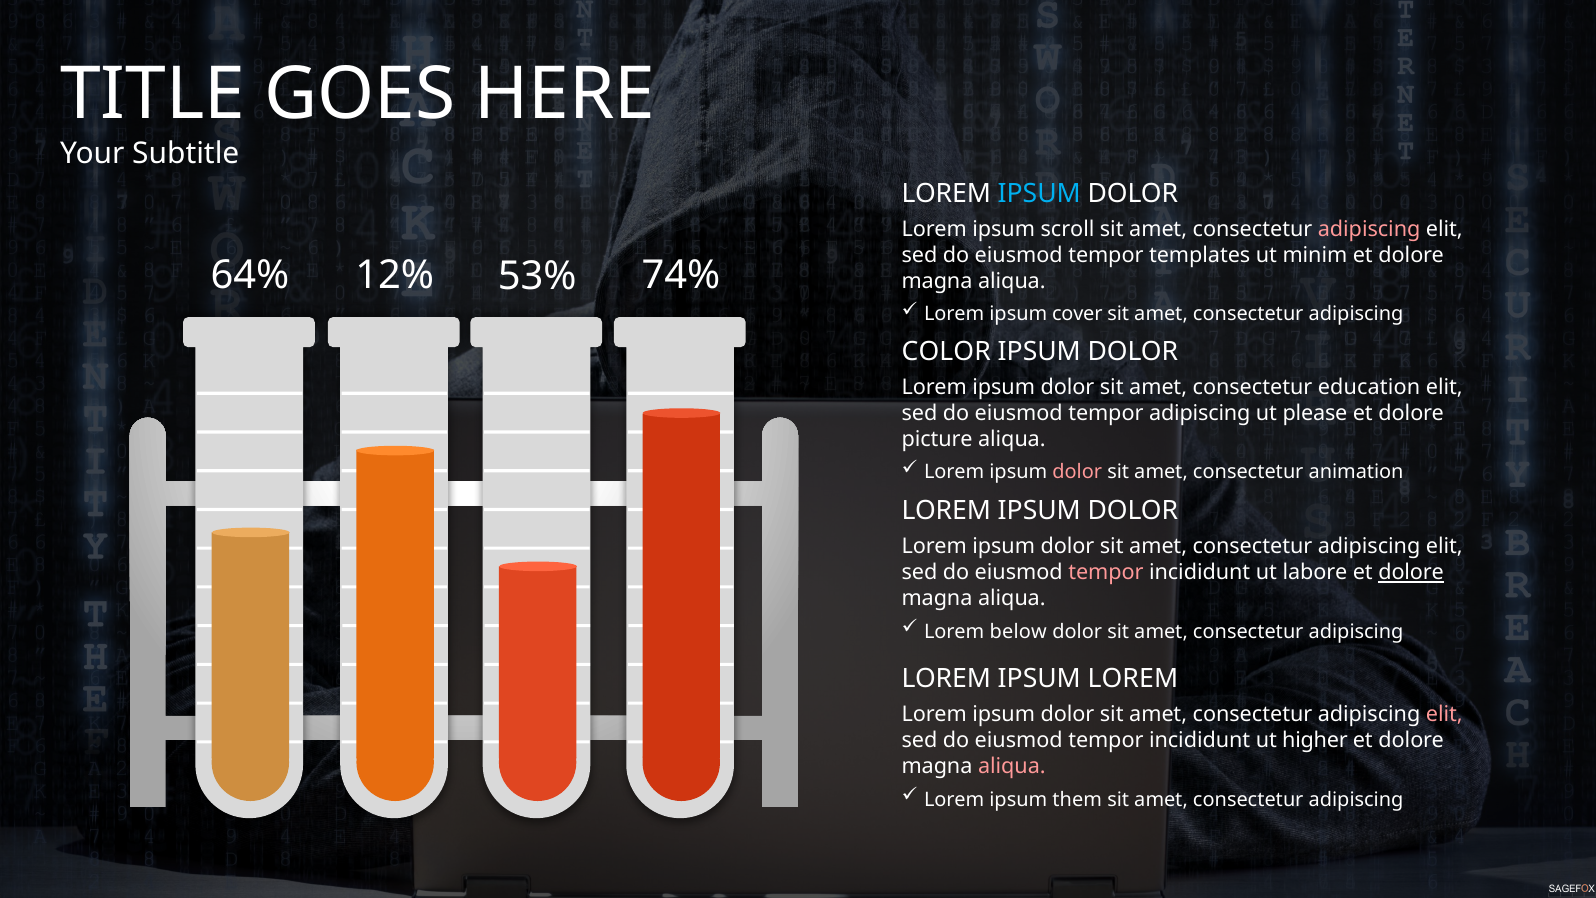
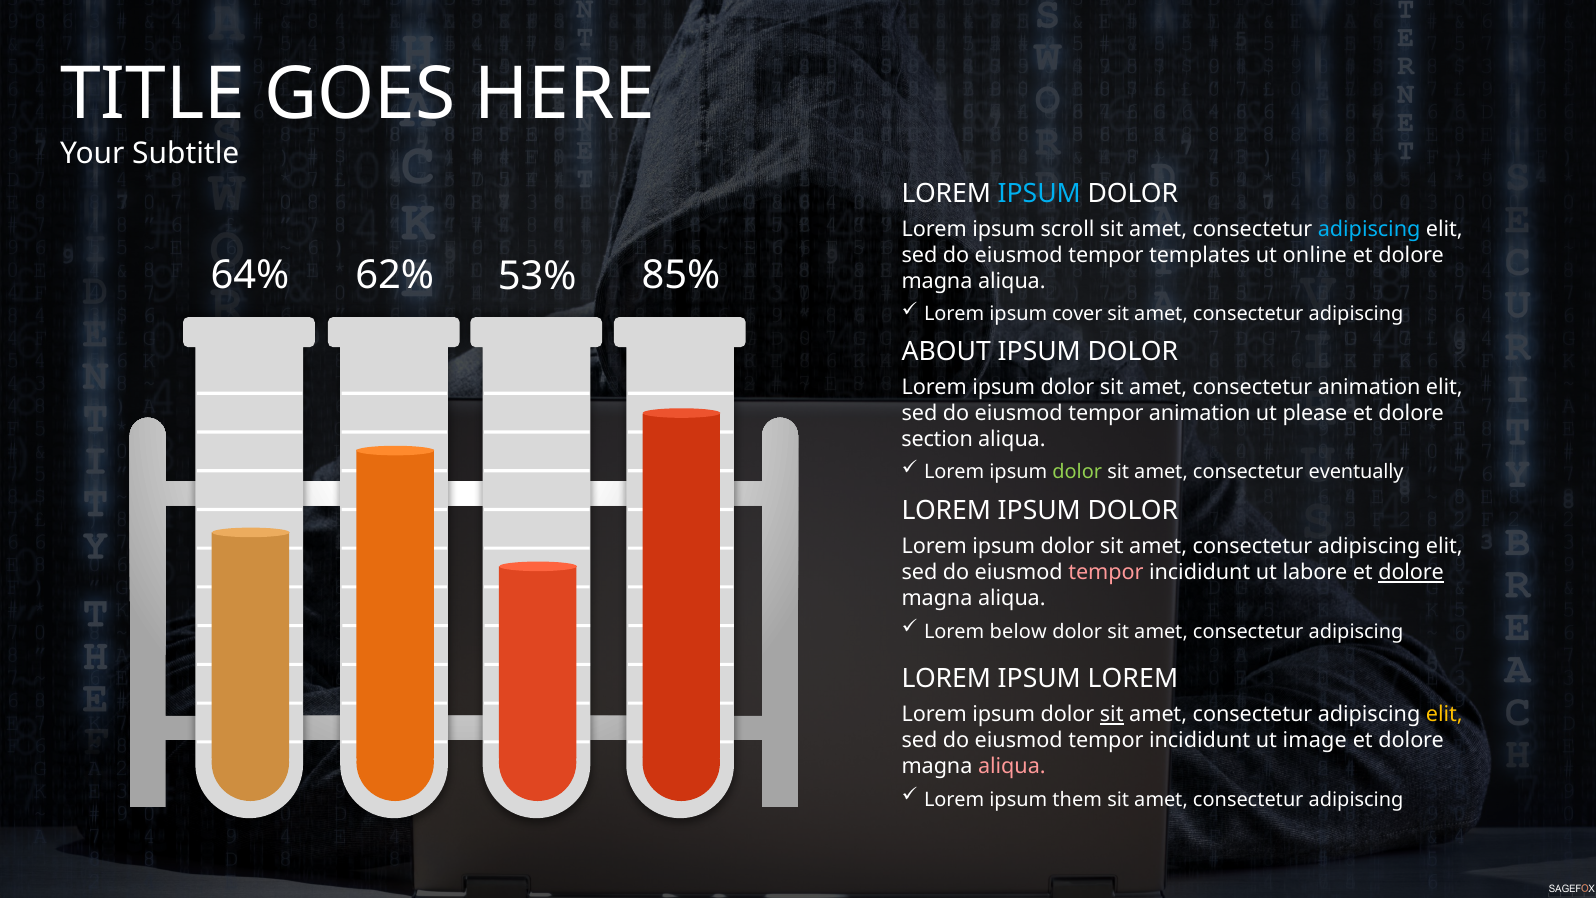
adipiscing colour: pink -> light blue (1369, 229)
minim: minim -> online (1315, 255)
12%: 12% -> 62% (395, 275)
74%: 74% -> 85% (681, 275)
COLOR: COLOR -> ABOUT (946, 352)
consectetur education: education -> animation (1369, 387)
tempor adipiscing: adipiscing -> animation (1200, 413)
picture: picture -> section (937, 439)
dolor colour: pink -> light green (1077, 472)
animation: animation -> eventually (1356, 472)
sit underline: none -> present (1112, 715)
elit colour: pink -> yellow (1444, 715)
higher: higher -> image (1315, 741)
